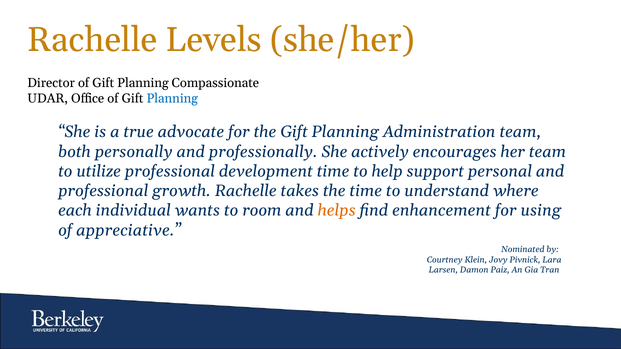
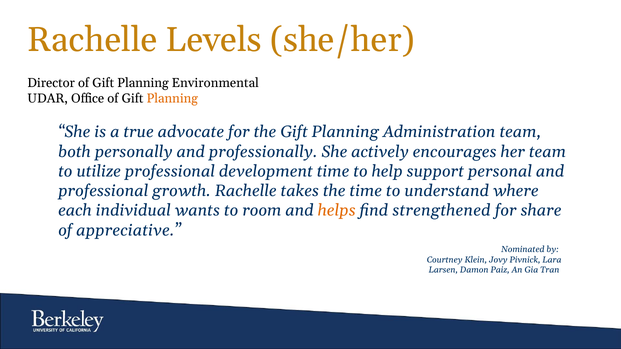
Compassionate: Compassionate -> Environmental (215, 83)
Planning colour: blue -> orange (172, 99)
enhancement: enhancement -> strengthened (441, 211)
using: using -> share (541, 211)
